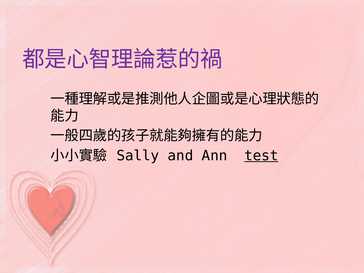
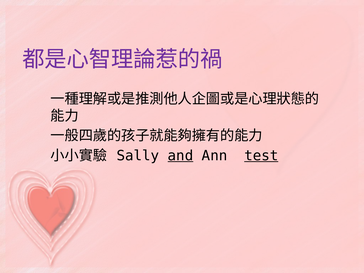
and underline: none -> present (181, 156)
